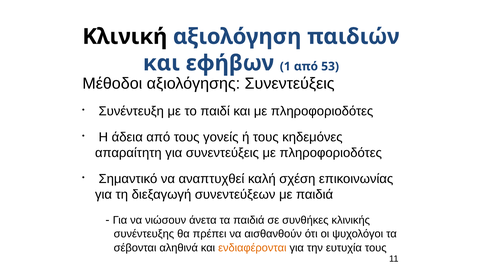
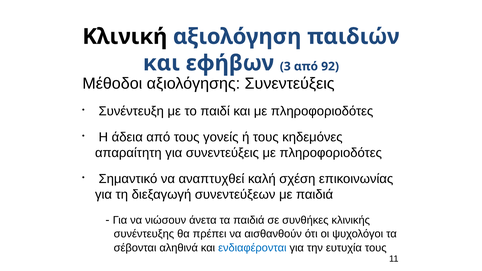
1: 1 -> 3 (285, 66)
53: 53 -> 92 (330, 66)
ενδιαφέρονται colour: orange -> blue (252, 248)
